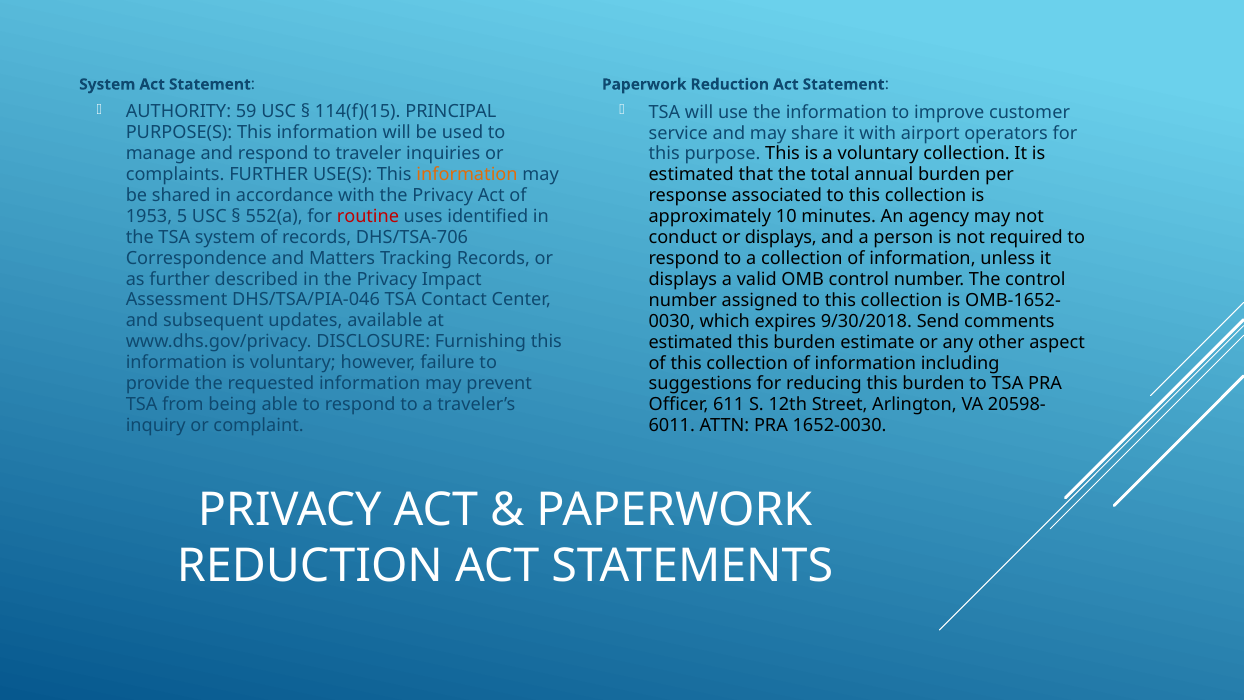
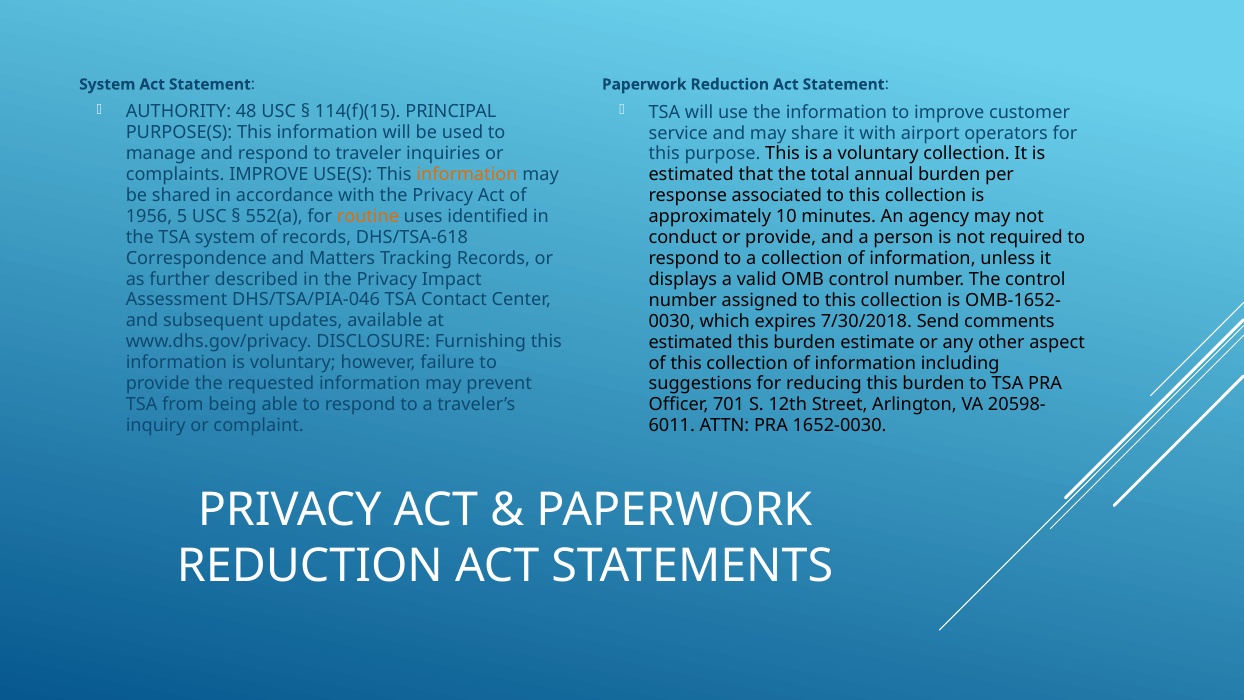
59: 59 -> 48 (246, 112)
complaints FURTHER: FURTHER -> IMPROVE (269, 174)
1953: 1953 -> 1956 (149, 216)
routine colour: red -> orange (368, 216)
DHS/TSA-706: DHS/TSA-706 -> DHS/TSA-618 (412, 237)
or displays: displays -> provide (781, 238)
9/30/2018: 9/30/2018 -> 7/30/2018 (866, 321)
611: 611 -> 701 (729, 405)
